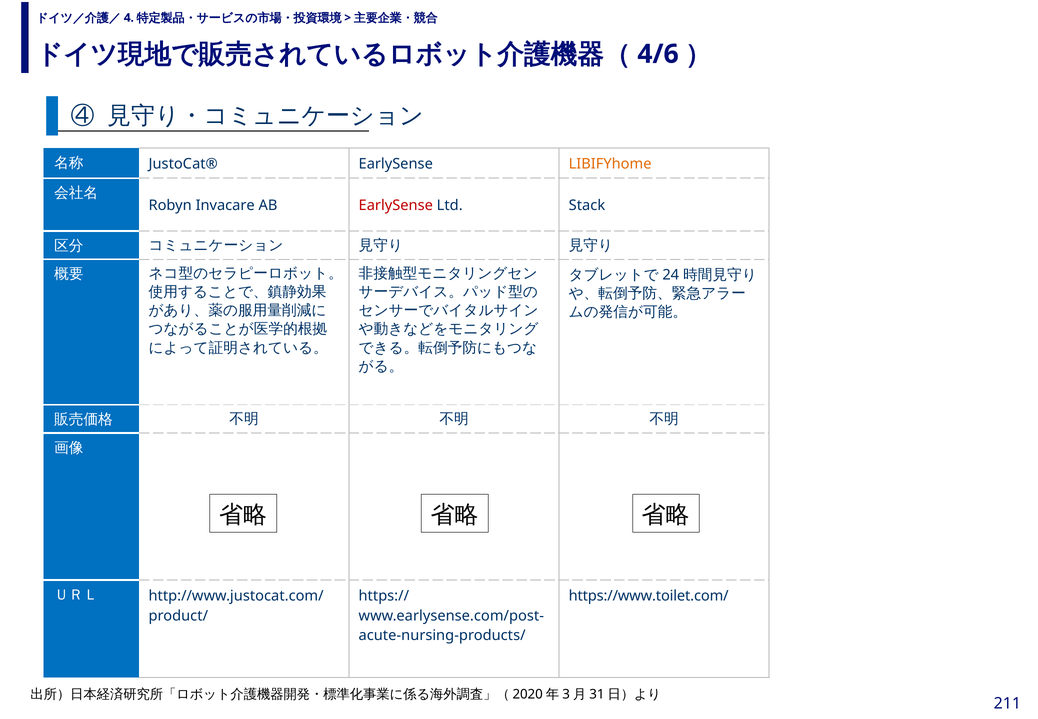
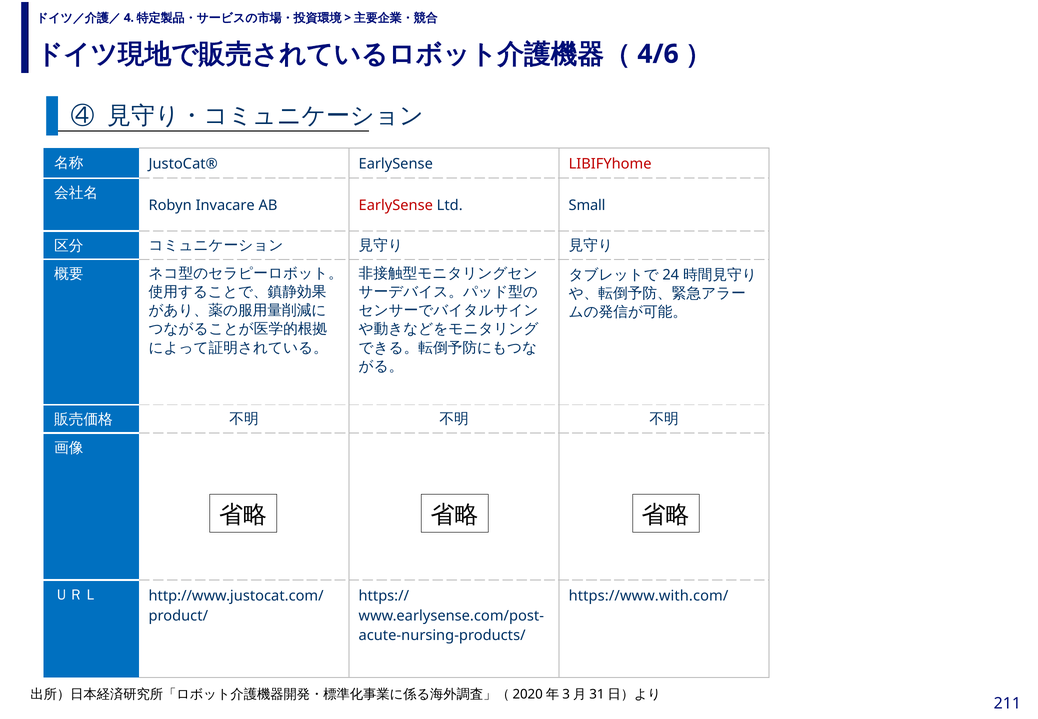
LIBIFYhome colour: orange -> red (610, 164)
Stack: Stack -> Small (587, 205)
https://www.toilet.com/: https://www.toilet.com/ -> https://www.with.com/ (649, 595)
